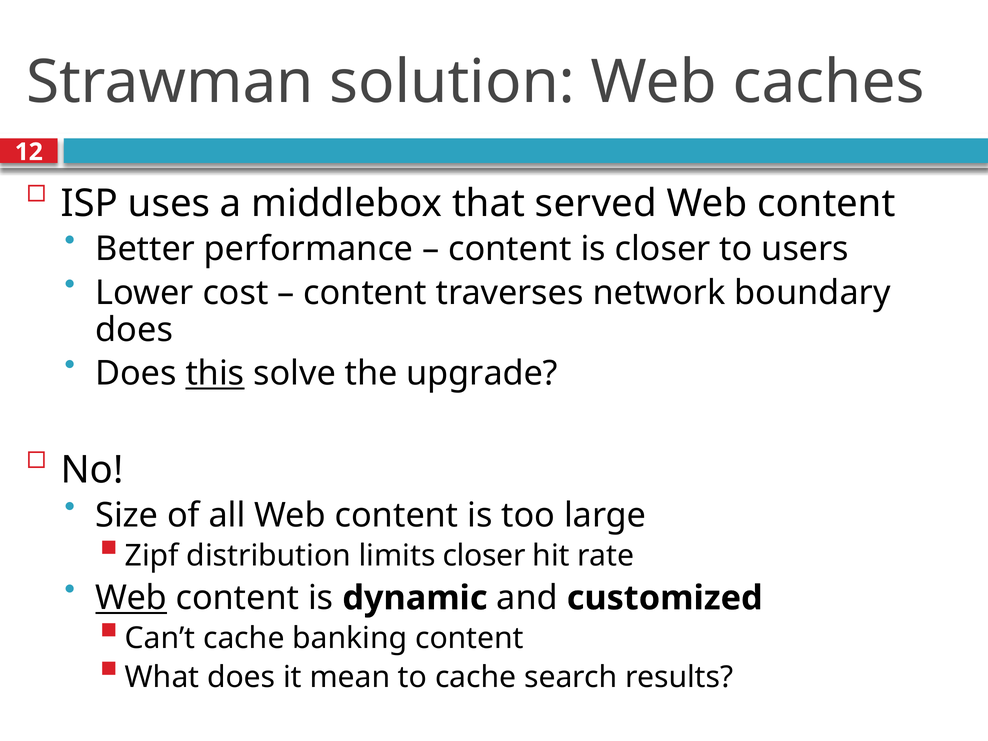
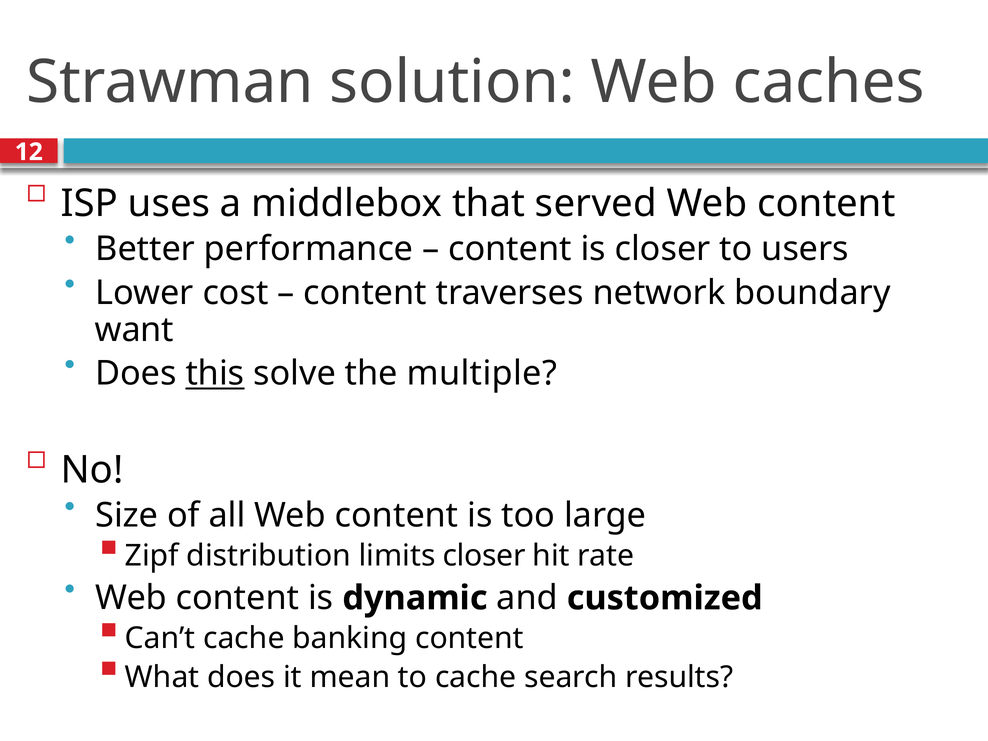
does: does -> want (134, 330)
upgrade: upgrade -> multiple (482, 374)
Web underline: present -> none (131, 598)
